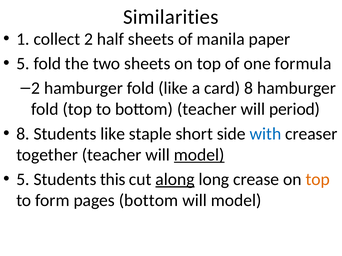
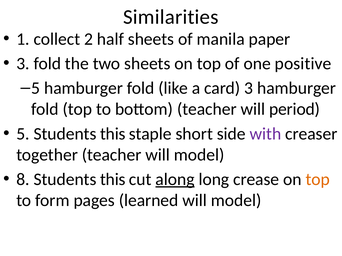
5: 5 -> 3 (23, 64)
formula: formula -> positive (303, 64)
2: 2 -> 5 (36, 88)
card 8: 8 -> 3 (249, 88)
8: 8 -> 5 (23, 134)
like: like -> this (113, 134)
with colour: blue -> purple (265, 134)
model underline: present -> none (199, 155)
5: 5 -> 8 (23, 180)
pages bottom: bottom -> learned (149, 201)
